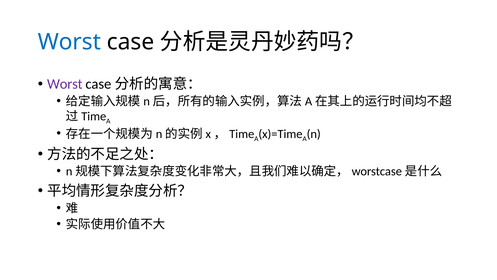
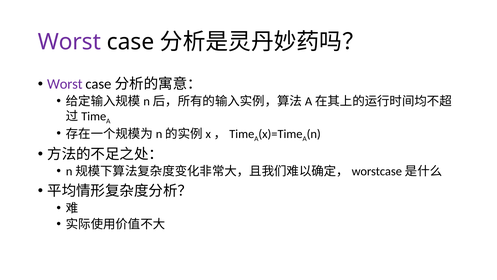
Worst colour: blue -> purple (69, 42)
